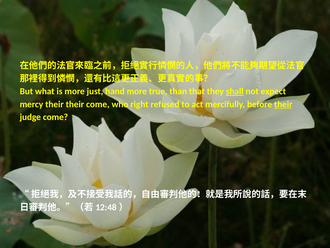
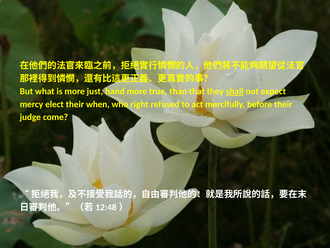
mercy their: their -> elect (54, 104)
their come: come -> when (98, 104)
their underline: present -> none (283, 104)
